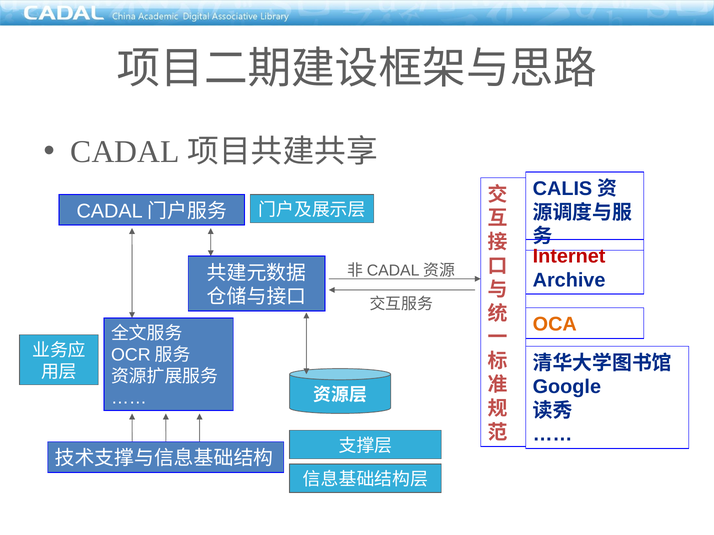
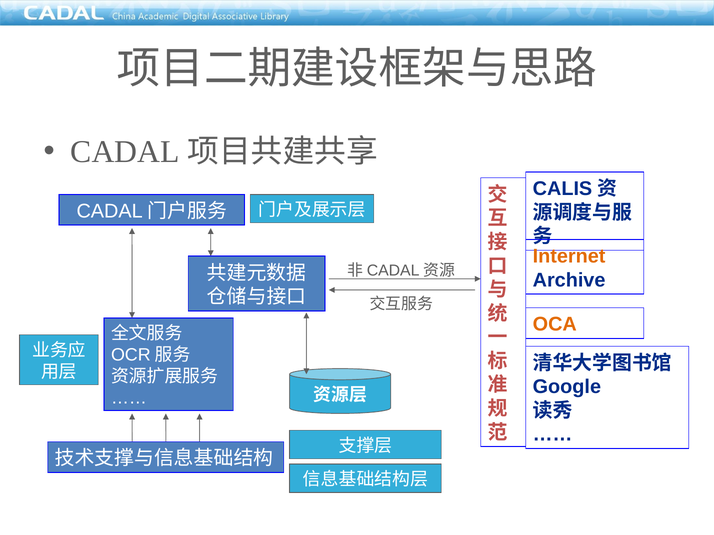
Internet colour: red -> orange (569, 257)
